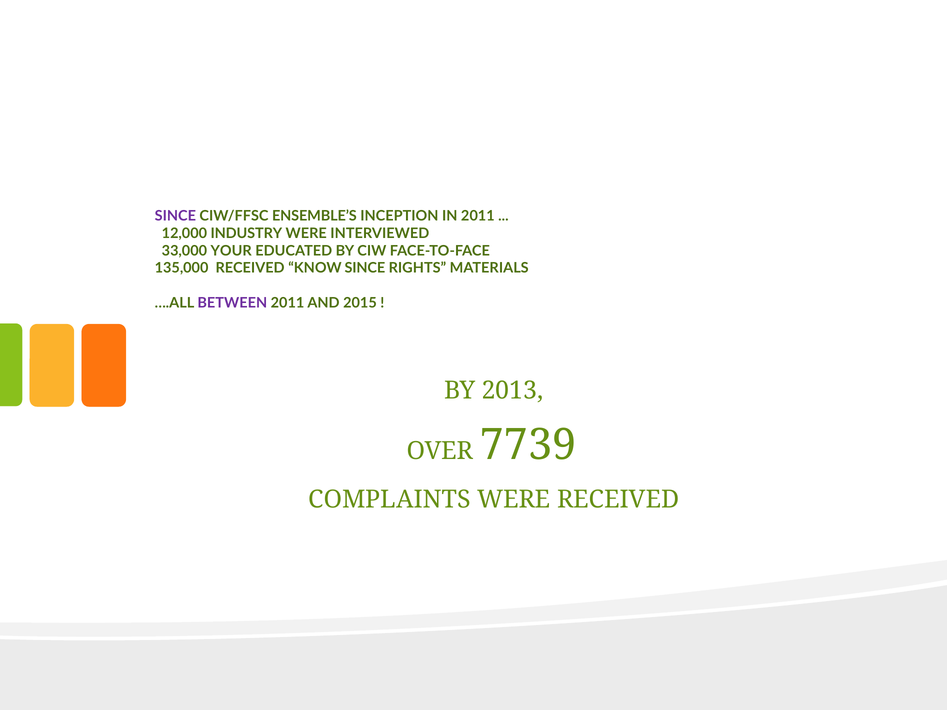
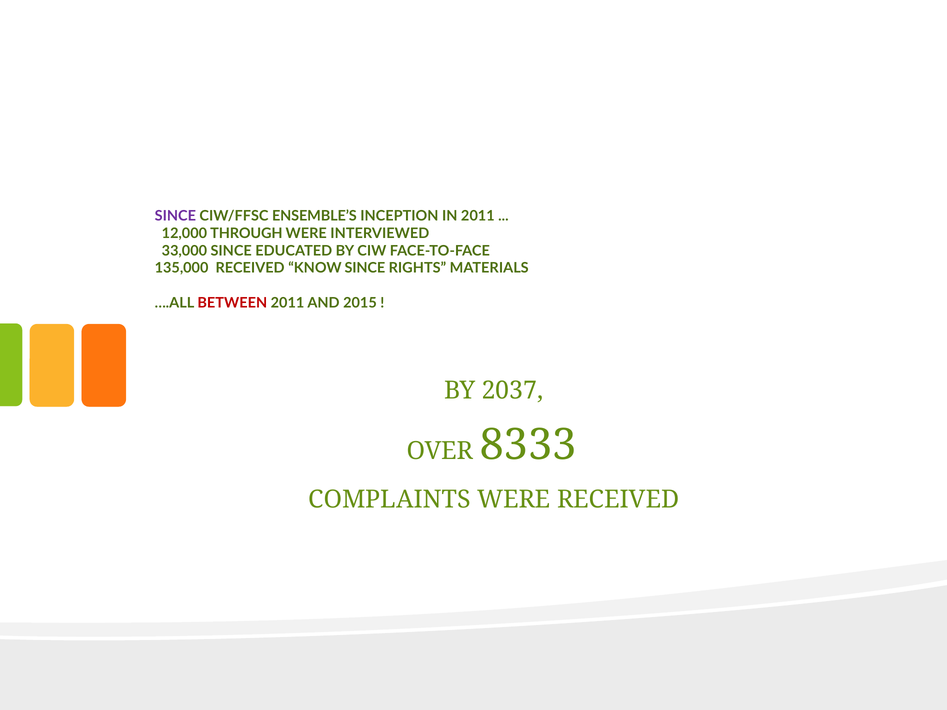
INDUSTRY: INDUSTRY -> THROUGH (246, 233)
33,000 YOUR: YOUR -> SINCE (231, 251)
BETWEEN colour: purple -> red (232, 303)
2013: 2013 -> 2037 (513, 391)
7739: 7739 -> 8333 (528, 445)
